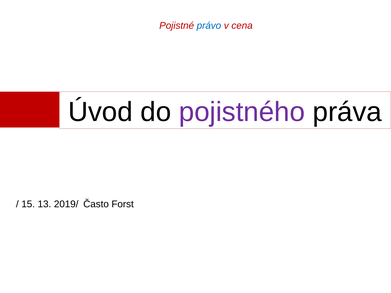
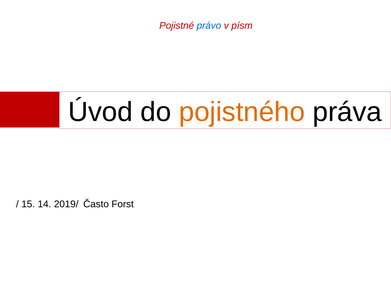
cena: cena -> písm (242, 26)
pojistného colour: purple -> orange (242, 112)
13: 13 -> 14 (44, 204)
